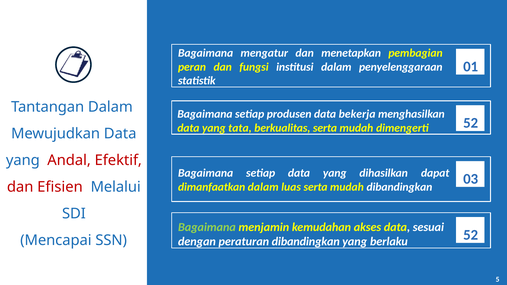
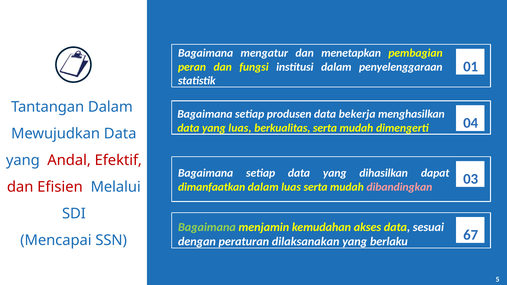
yang tata: tata -> luas (240, 128)
dimengerti 52: 52 -> 04 (471, 123)
dibandingkan colour: white -> pink (399, 187)
peraturan dibandingkan: dibandingkan -> dilaksanakan (306, 242)
berlaku 52: 52 -> 67 (471, 235)
